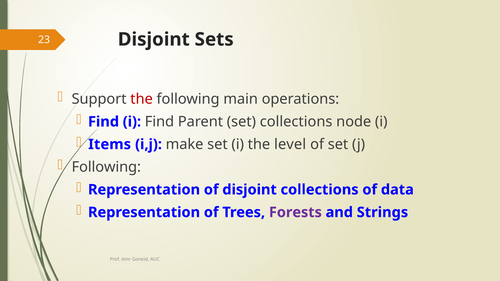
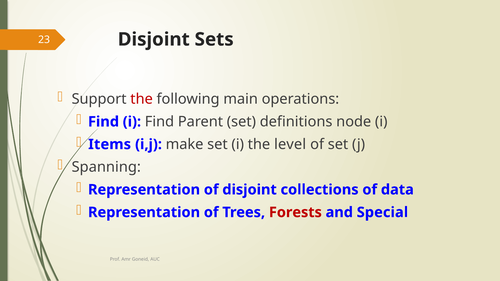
set collections: collections -> definitions (296, 122)
Following: Following -> Spanning (106, 167)
Forests colour: purple -> red (295, 213)
Strings: Strings -> Special (382, 213)
